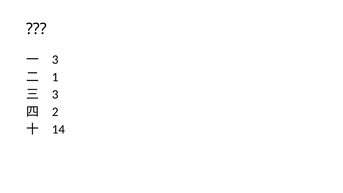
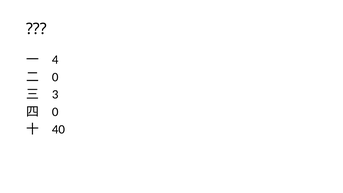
3: 3 -> 4 (55, 60)
1: 1 -> 0 (55, 77)
2: 2 -> 0 (55, 112)
14: 14 -> 40 (58, 129)
